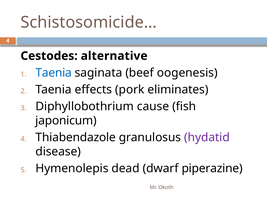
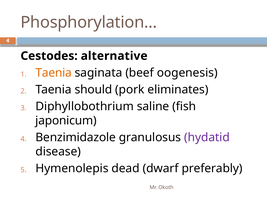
Schistosomicide…: Schistosomicide… -> Phosphorylation… (89, 22)
Taenia colour: blue -> orange (54, 73)
effects: effects -> should (93, 90)
cause: cause -> saline (153, 107)
Thiabendazole: Thiabendazole -> Benzimidazole (76, 138)
piperazine: piperazine -> preferably (212, 169)
